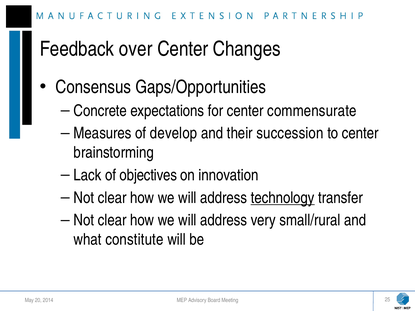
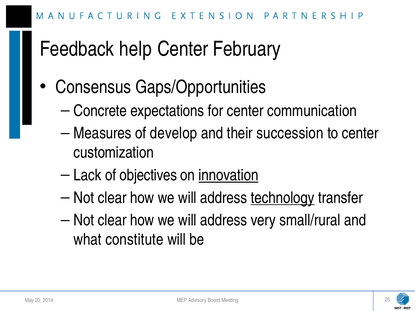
over: over -> help (136, 49)
Changes: Changes -> February (247, 49)
commensurate: commensurate -> communication (312, 111)
brainstorming: brainstorming -> customization (114, 153)
innovation underline: none -> present (228, 175)
